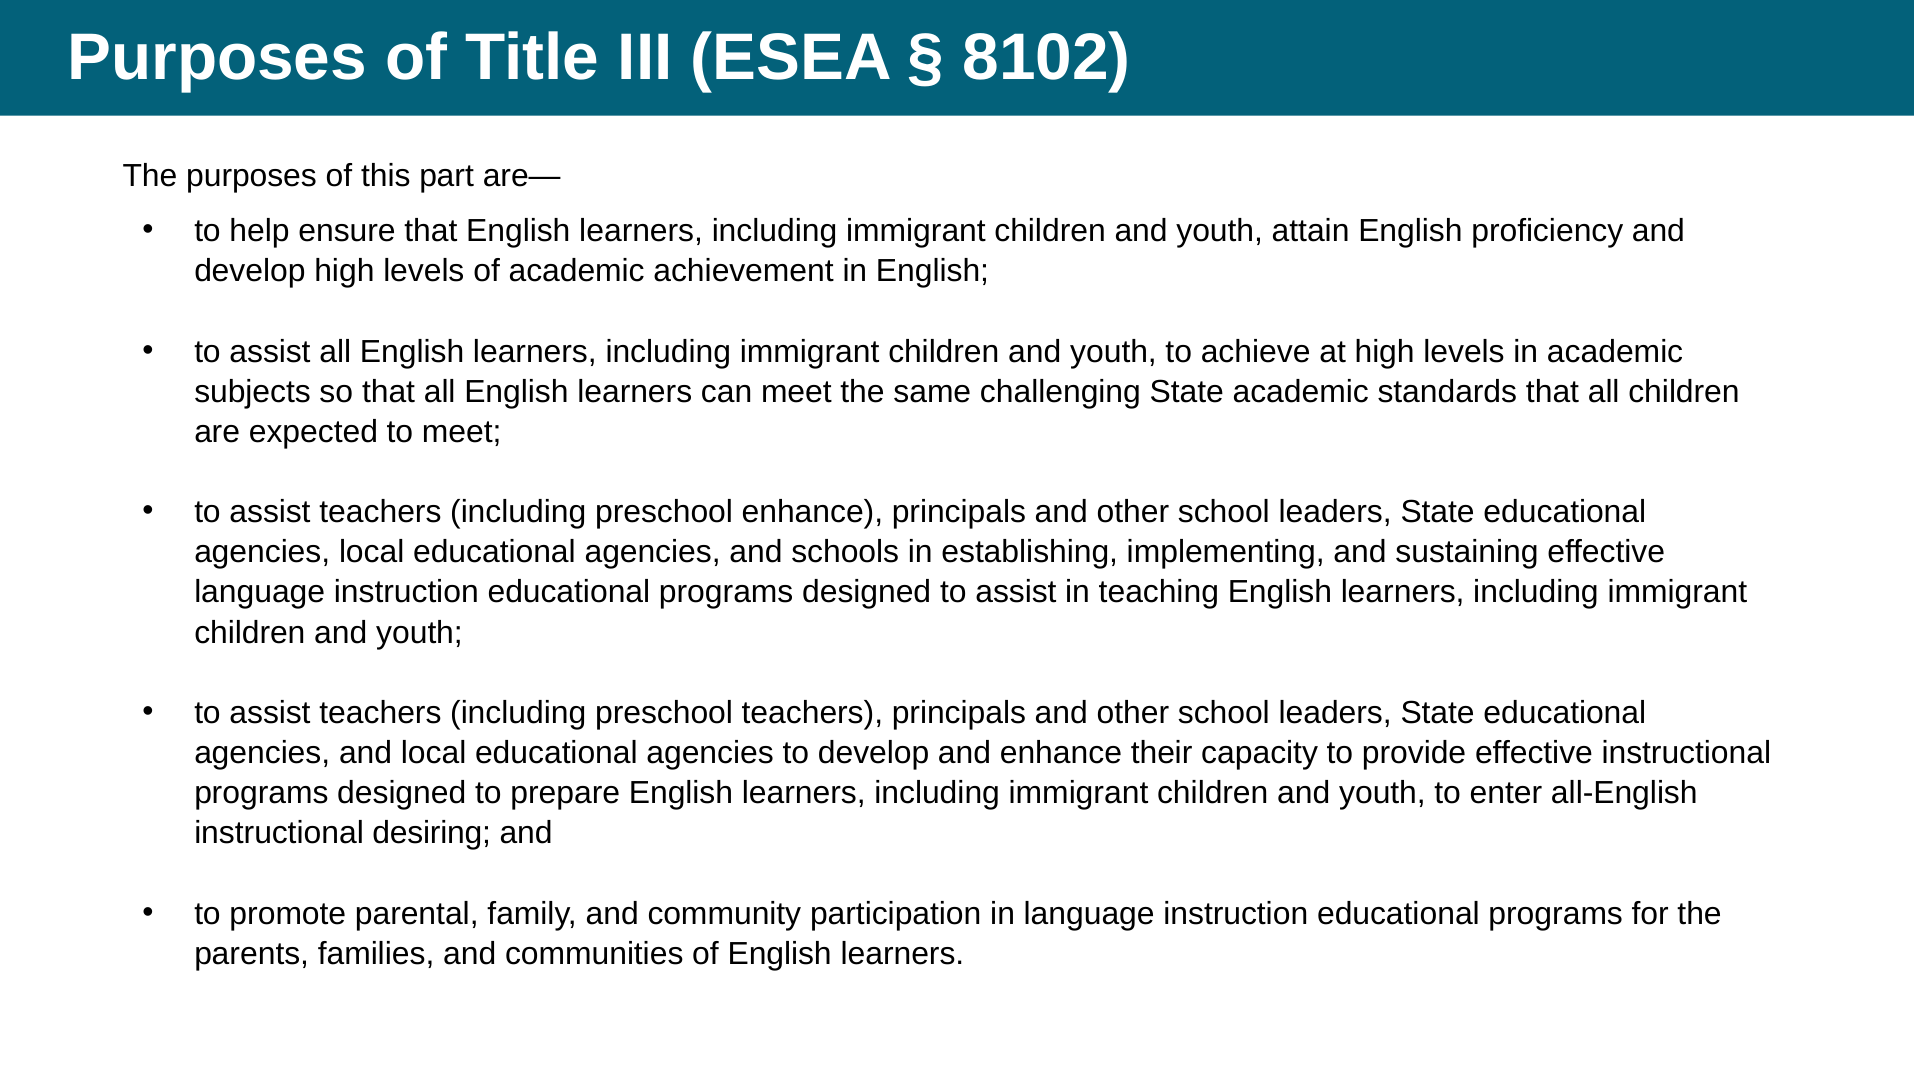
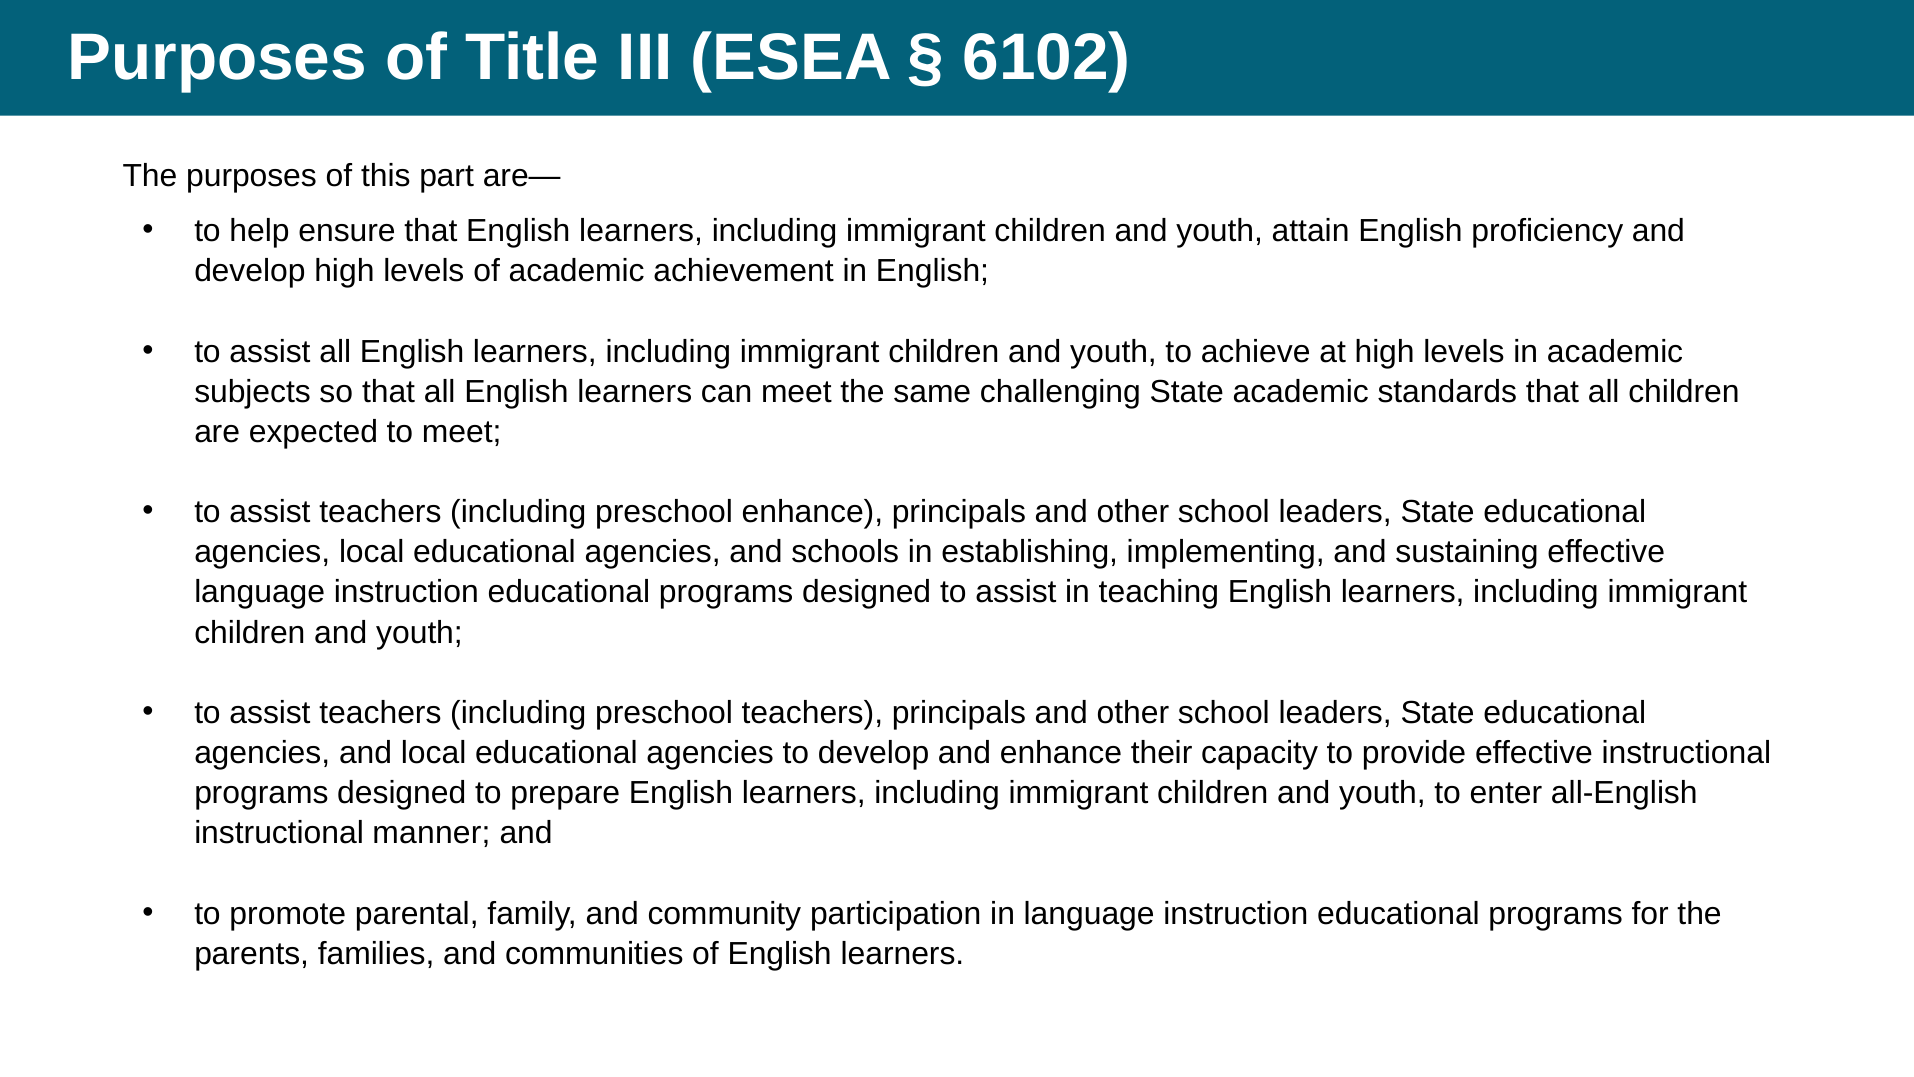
8102: 8102 -> 6102 (1047, 57)
desiring: desiring -> manner (432, 833)
